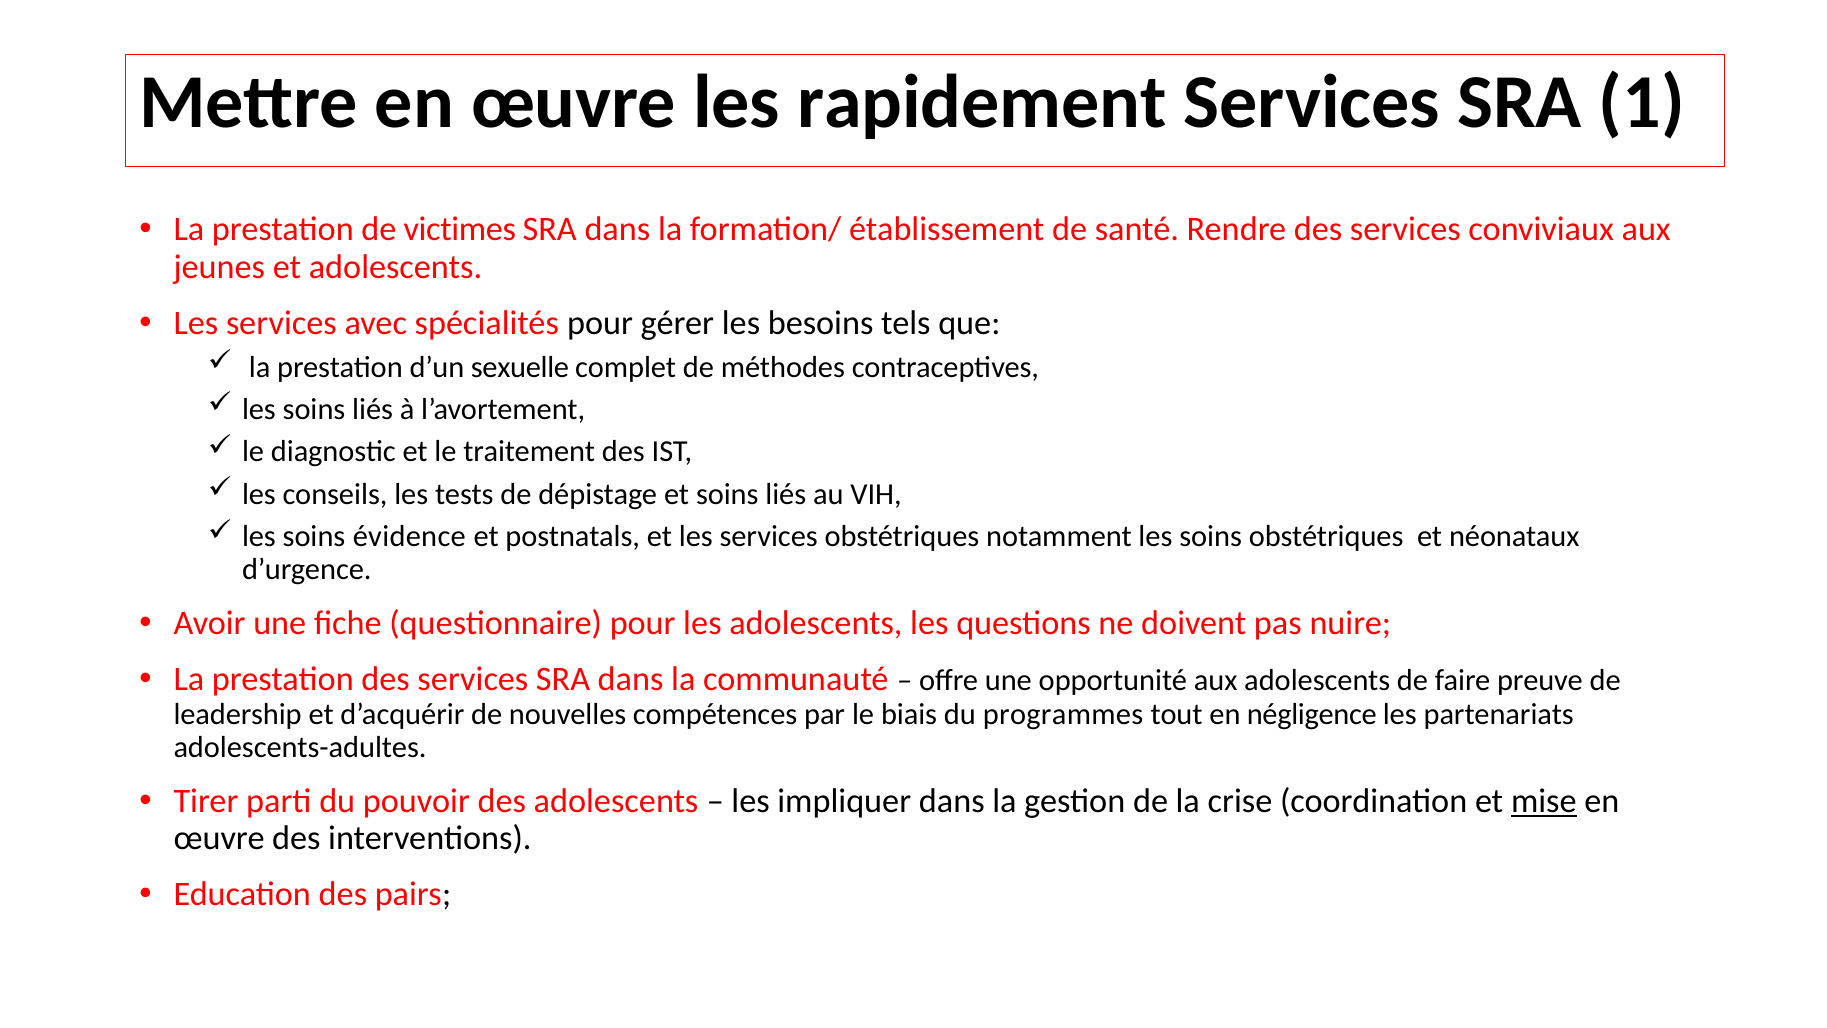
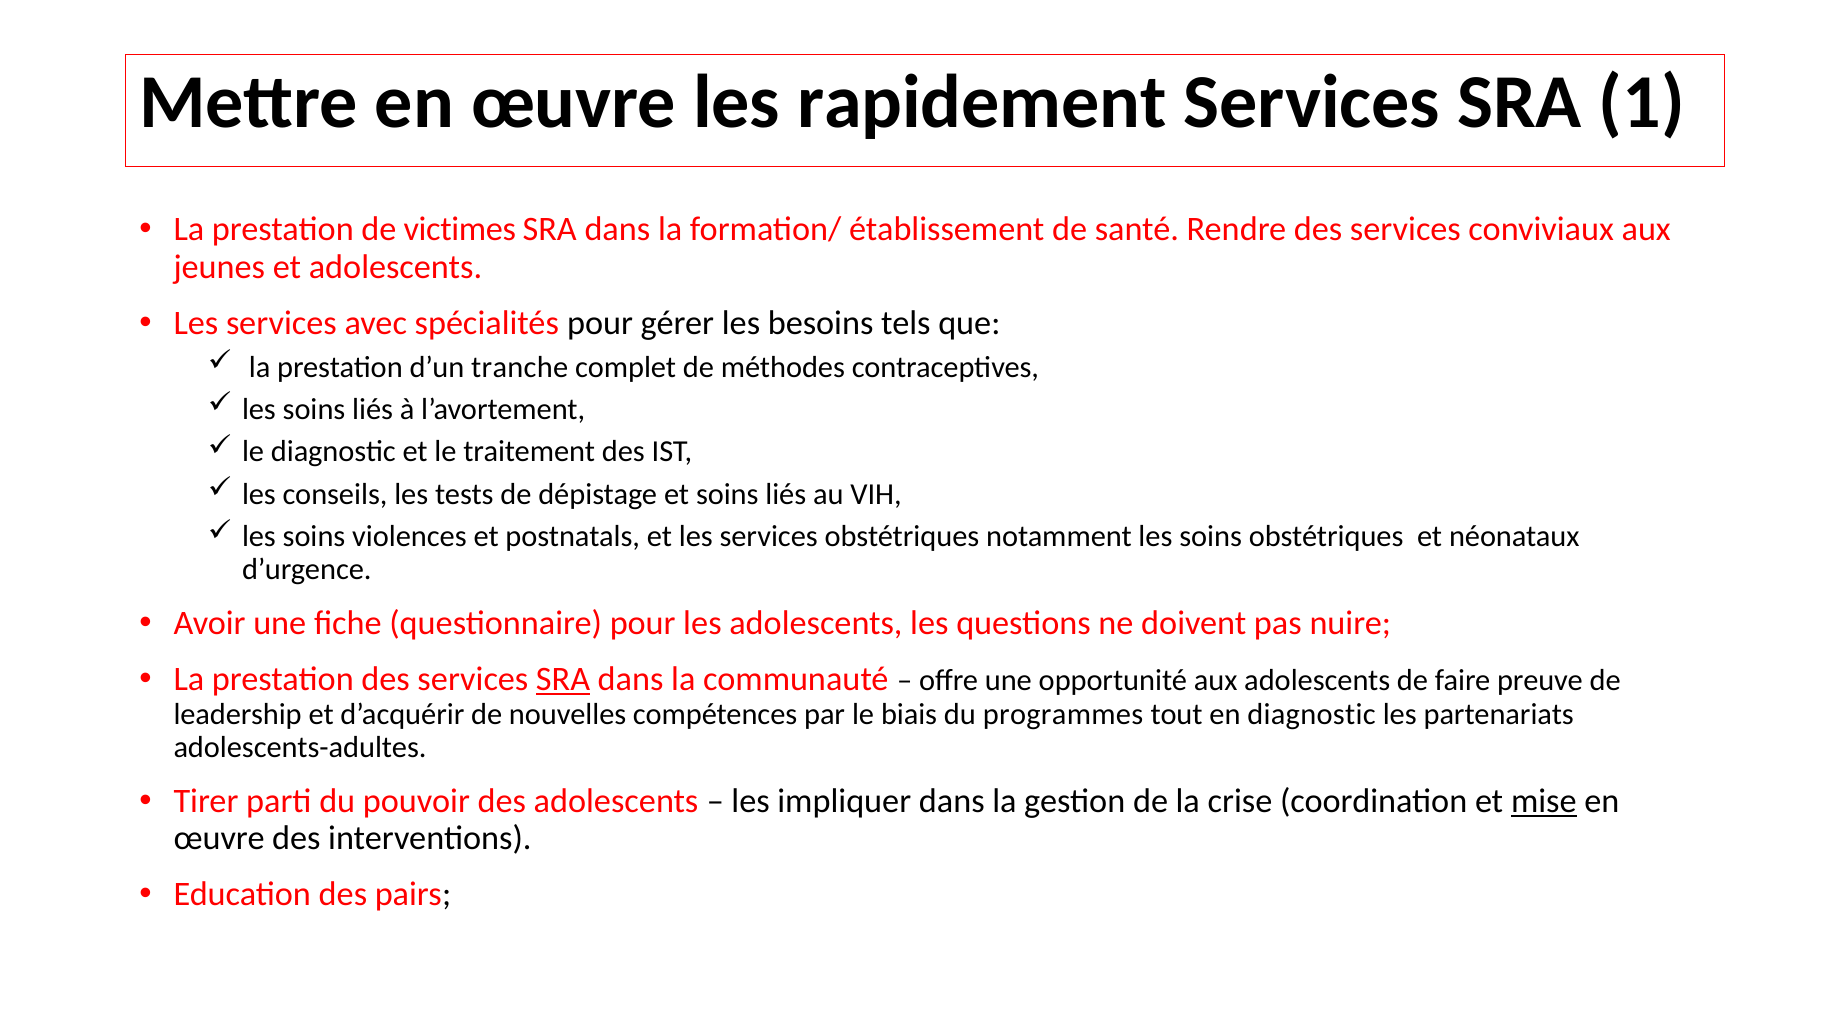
sexuelle: sexuelle -> tranche (520, 367)
évidence: évidence -> violences (409, 536)
SRA underline: none -> present (563, 679)
en négligence: négligence -> diagnostic (1311, 714)
